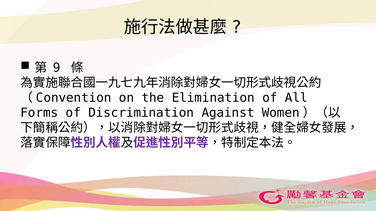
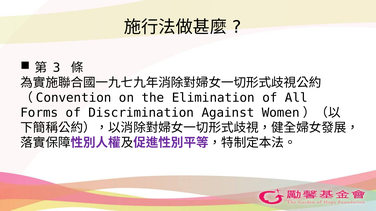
9: 9 -> 3 (57, 68)
